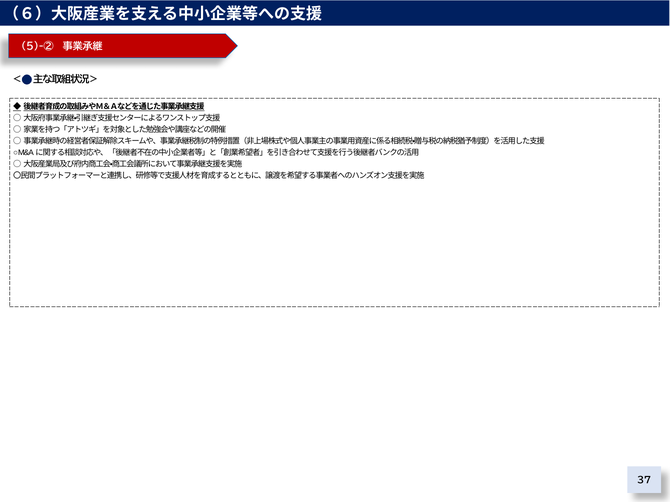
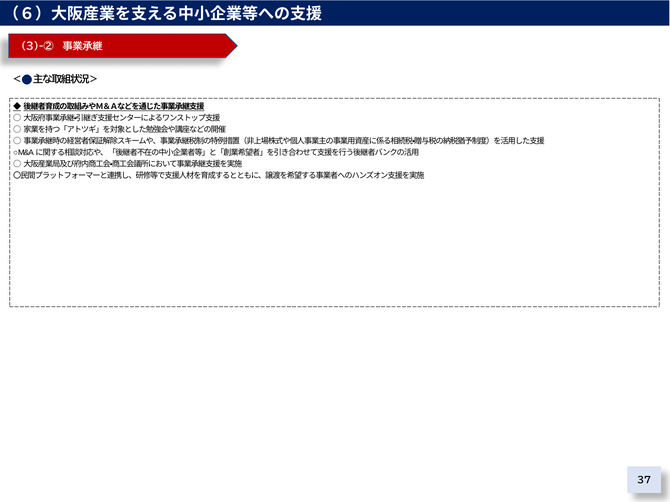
5)-②: 5)-② -> 3)-② (37, 47)
